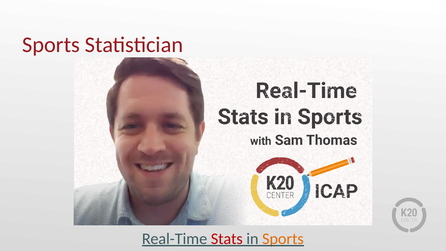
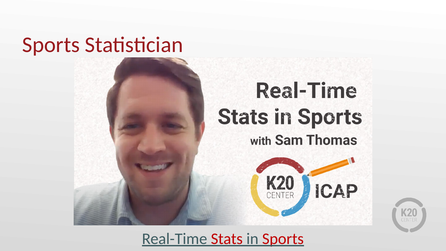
Sports colour: orange -> red (283, 239)
